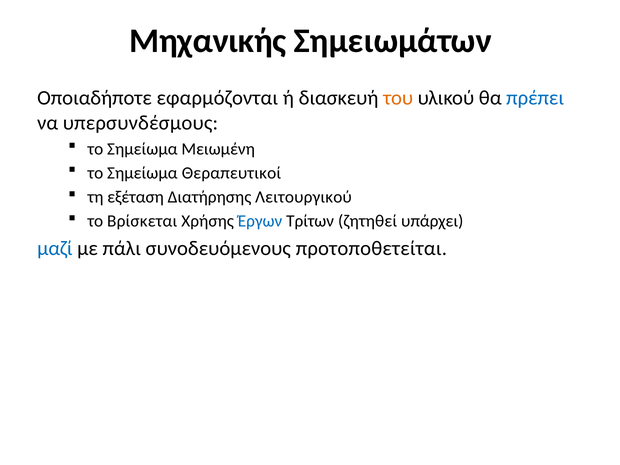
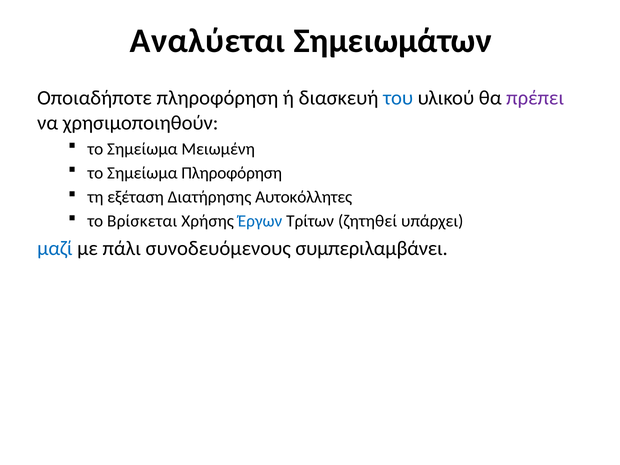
Μηχανικής: Μηχανικής -> Αναλύεται (207, 41)
Οποιαδήποτε εφαρμόζονται: εφαρμόζονται -> πληροφόρηση (217, 98)
του colour: orange -> blue (398, 98)
πρέπει colour: blue -> purple (535, 98)
υπερσυνδέσμους: υπερσυνδέσμους -> χρησιμοποιηθούν (141, 123)
Σημείωμα Θεραπευτικοί: Θεραπευτικοί -> Πληροφόρηση (232, 173)
Λειτουργικού: Λειτουργικού -> Αυτοκόλλητες (304, 197)
προτοποθετείται: προτοποθετείται -> συμπεριλαμβάνει (372, 248)
